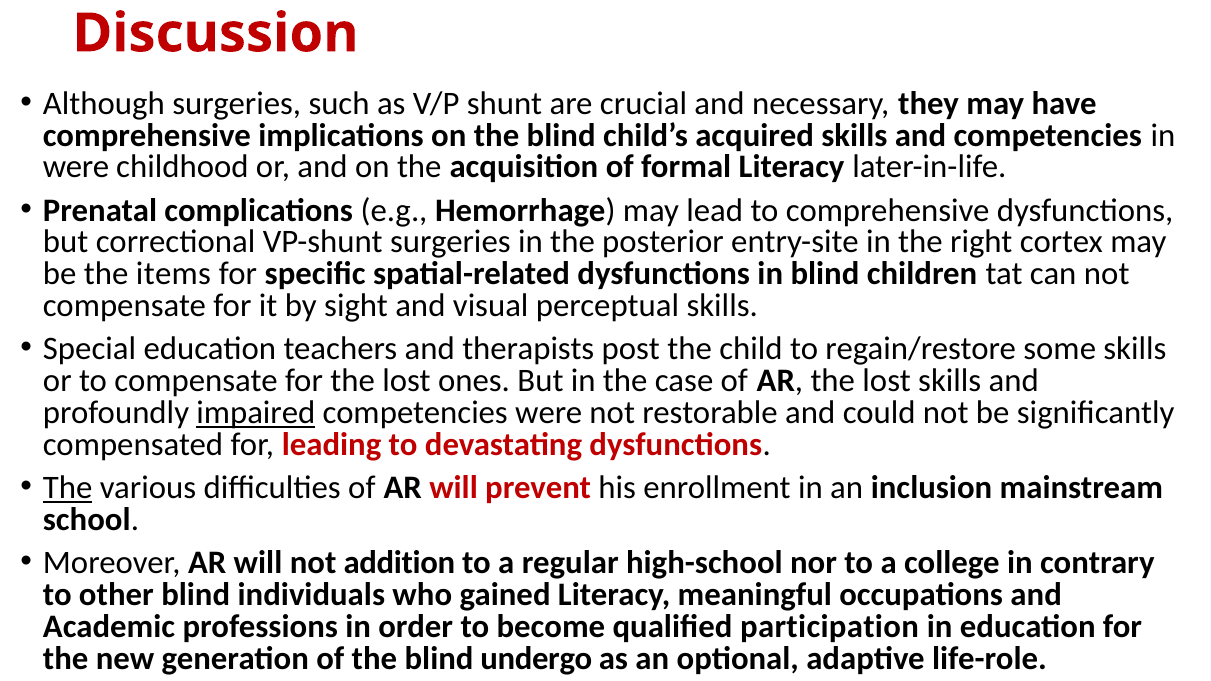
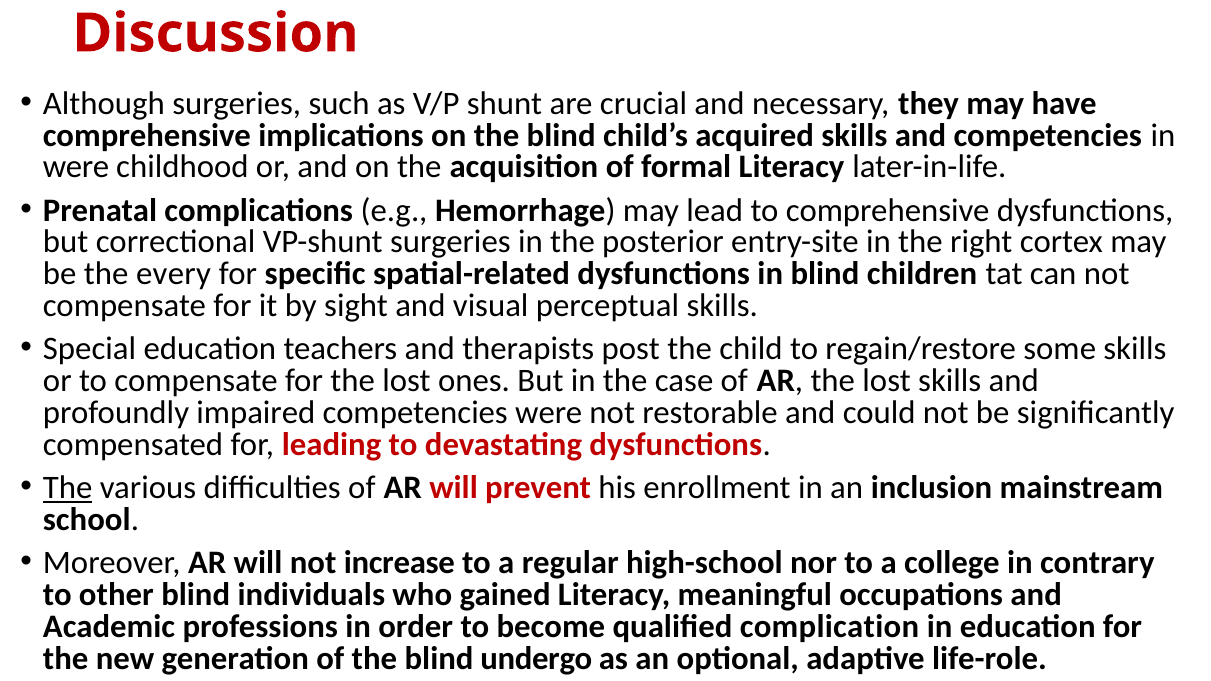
items: items -> every (173, 274)
impaired underline: present -> none (256, 413)
addition: addition -> increase (399, 563)
participation: participation -> complication (829, 627)
